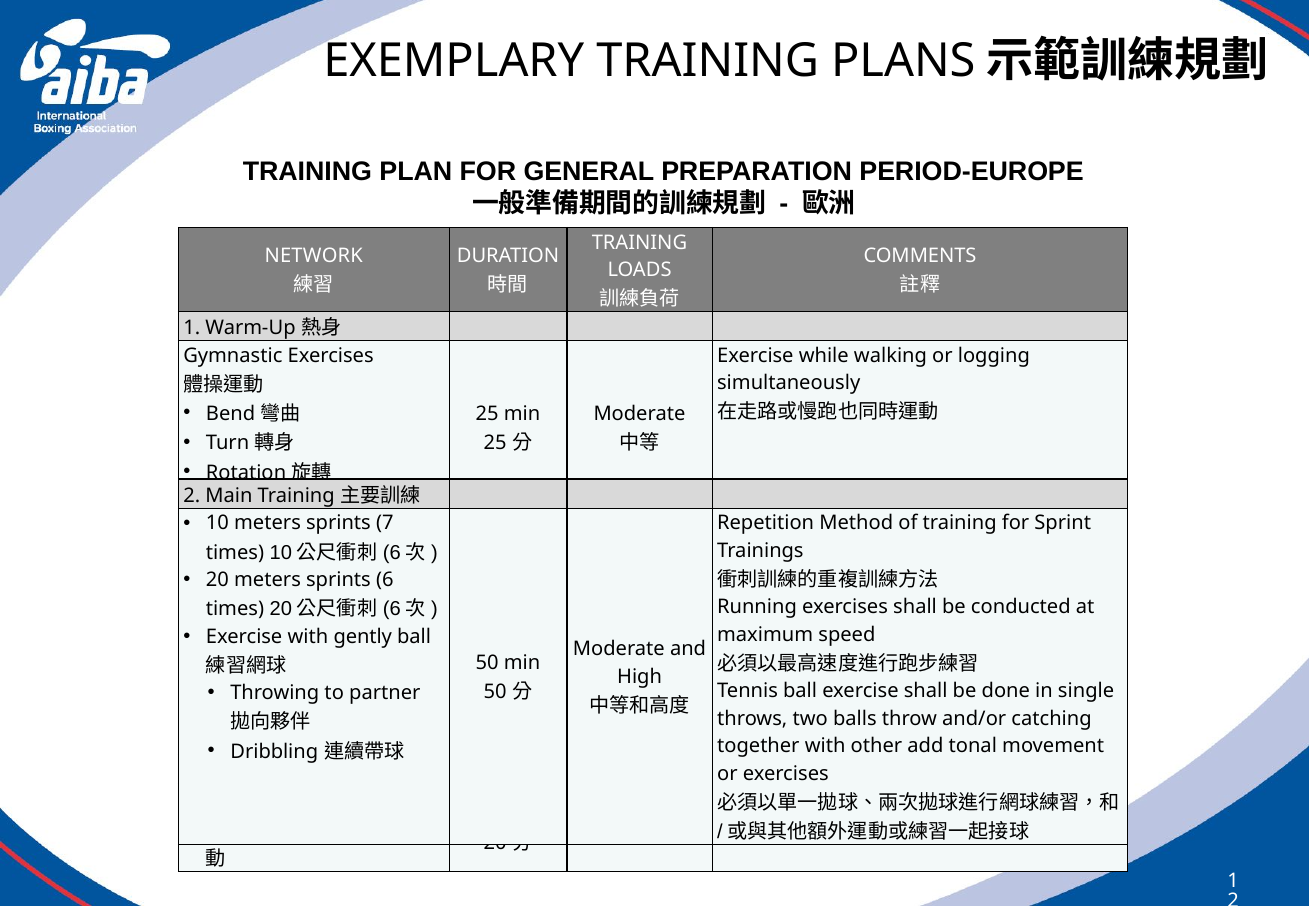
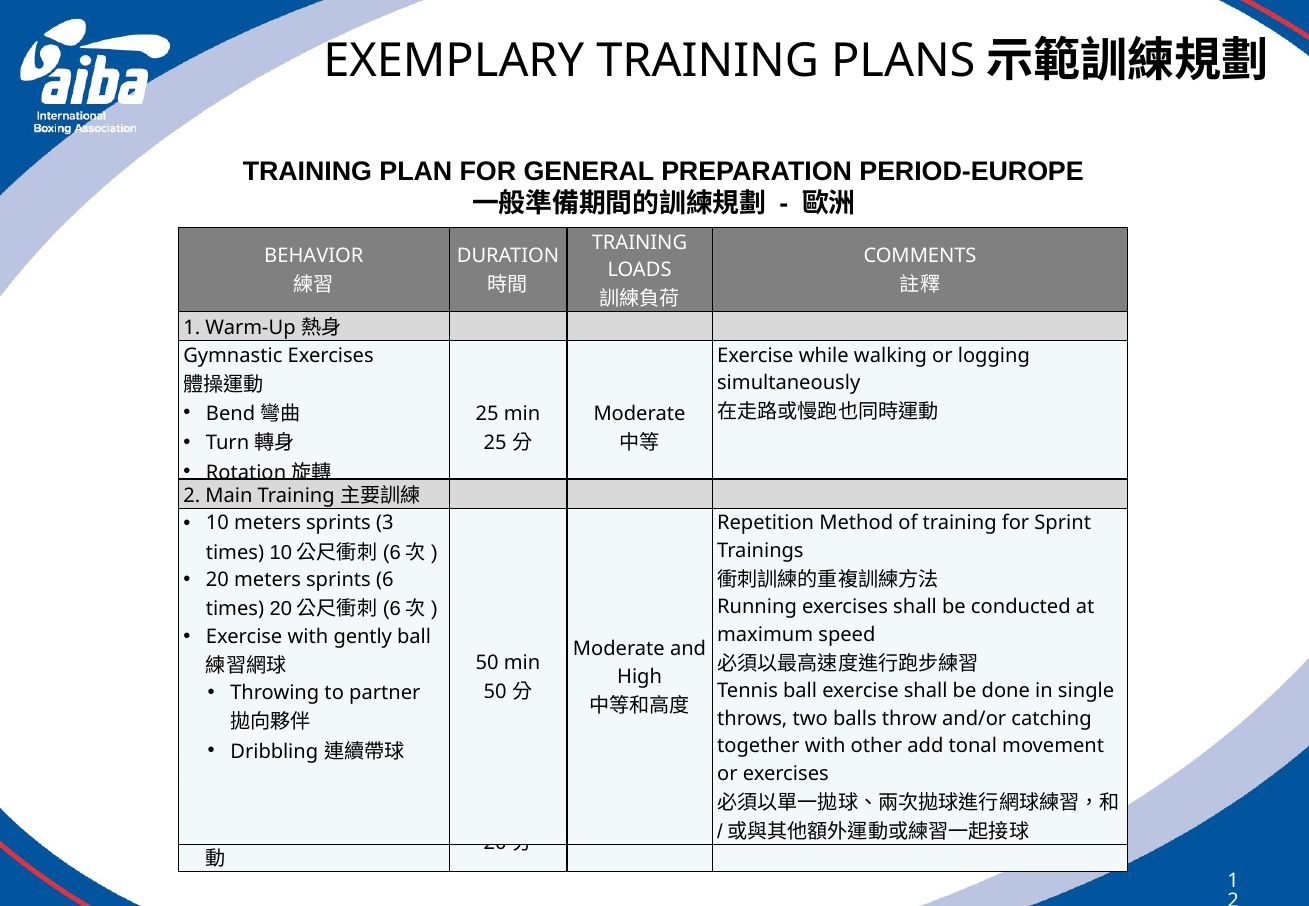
NETWORK: NETWORK -> BEHAVIOR (314, 256)
sprints 7: 7 -> 3 (385, 523)
